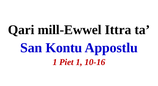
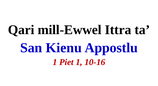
Kontu: Kontu -> Kienu (64, 47)
